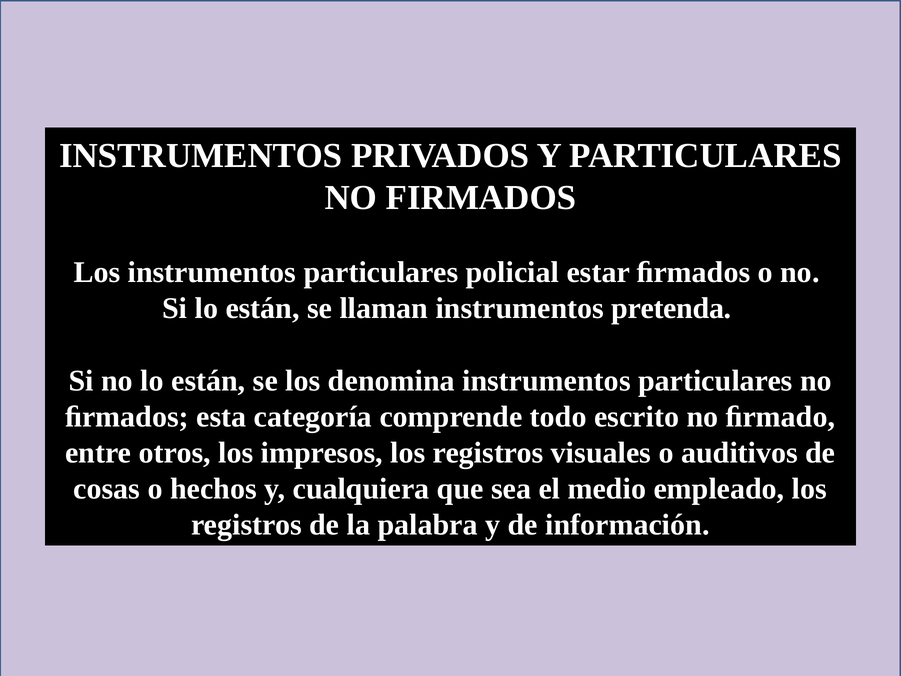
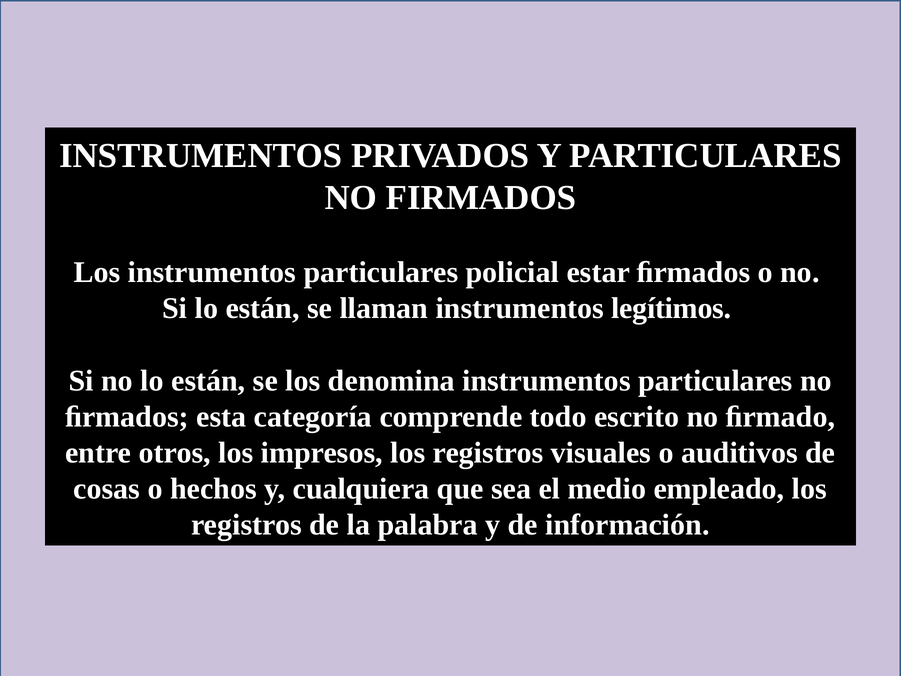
pretenda: pretenda -> legítimos (671, 308)
